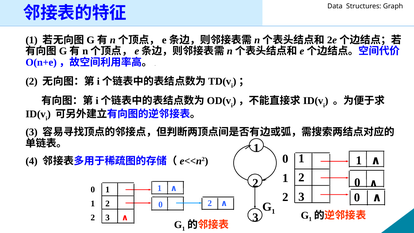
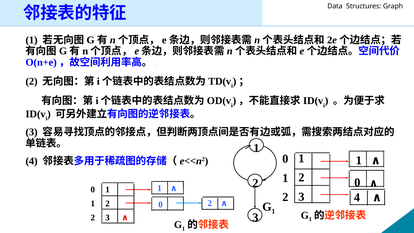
2 0: 0 -> 4 (357, 197)
